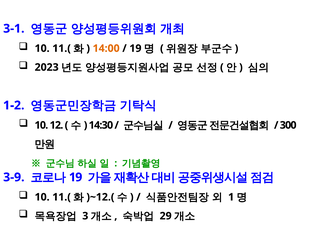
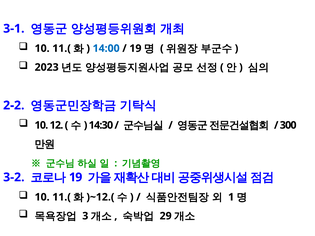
14:00 colour: orange -> blue (106, 48)
1-2: 1-2 -> 2-2 (14, 105)
3-9: 3-9 -> 3-2 (14, 177)
